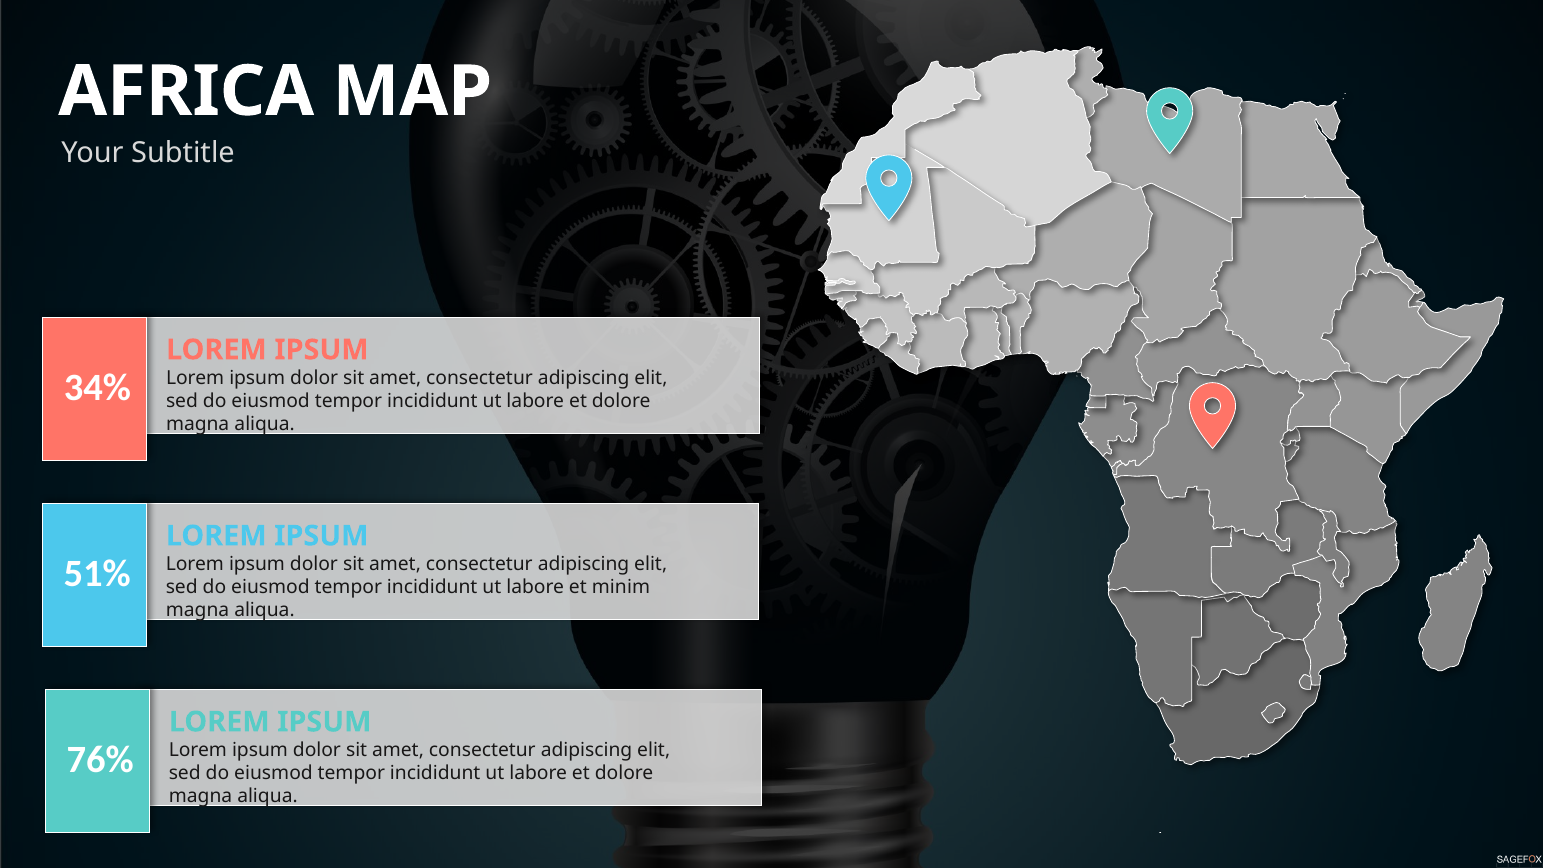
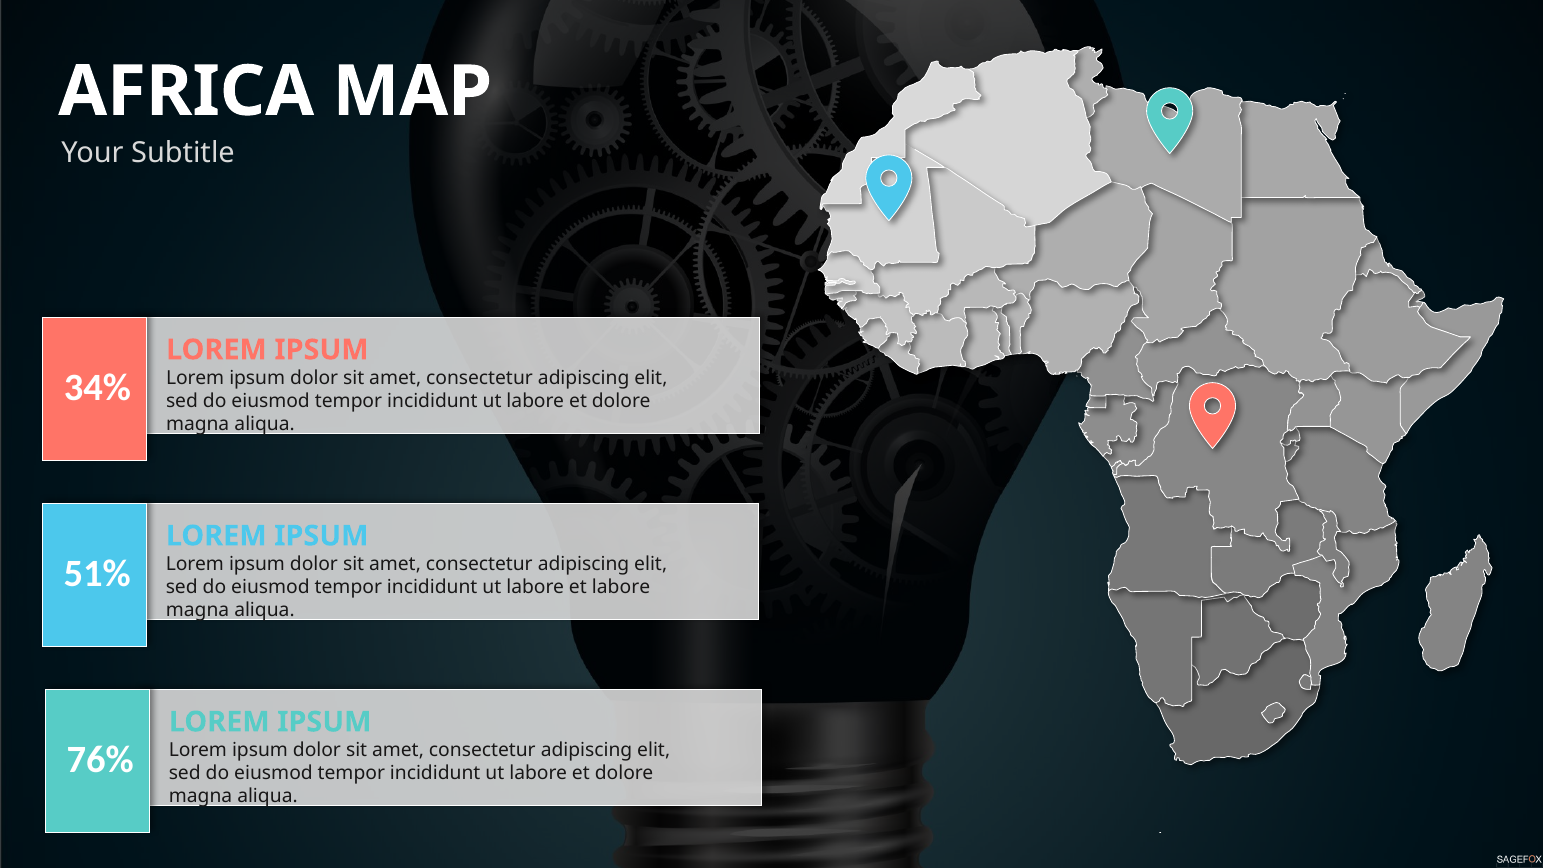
et minim: minim -> labore (621, 587)
